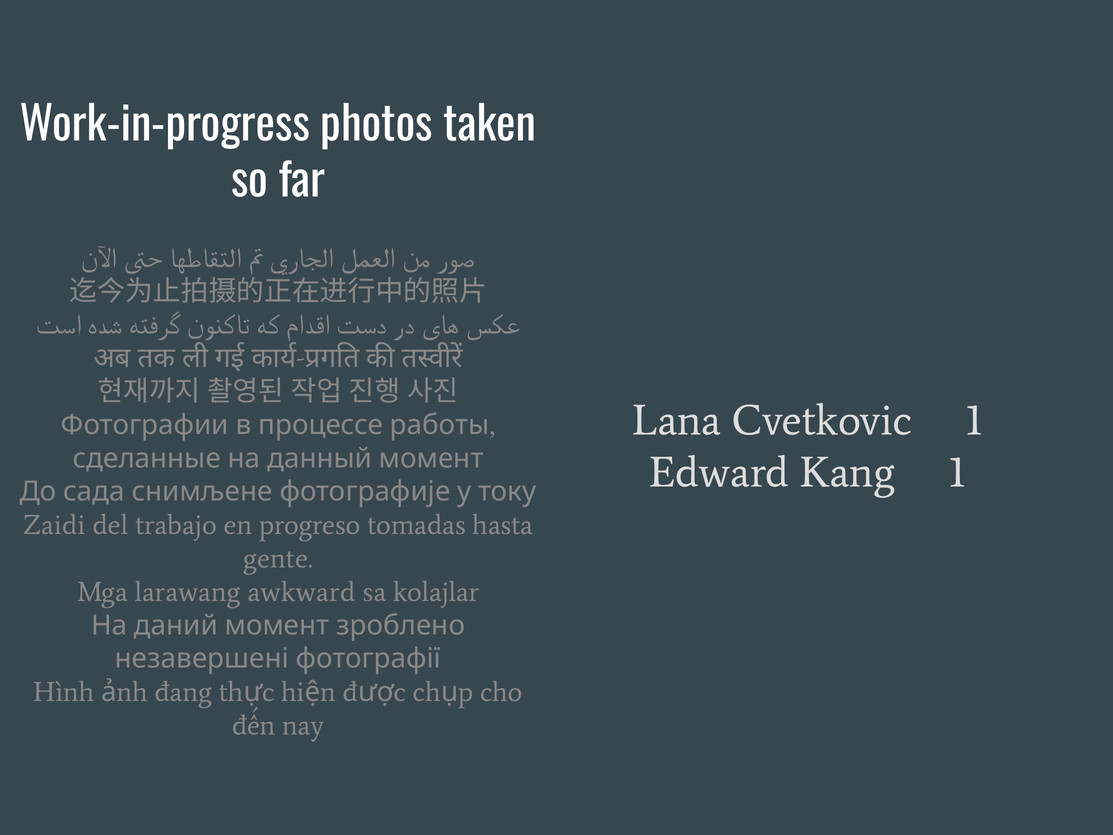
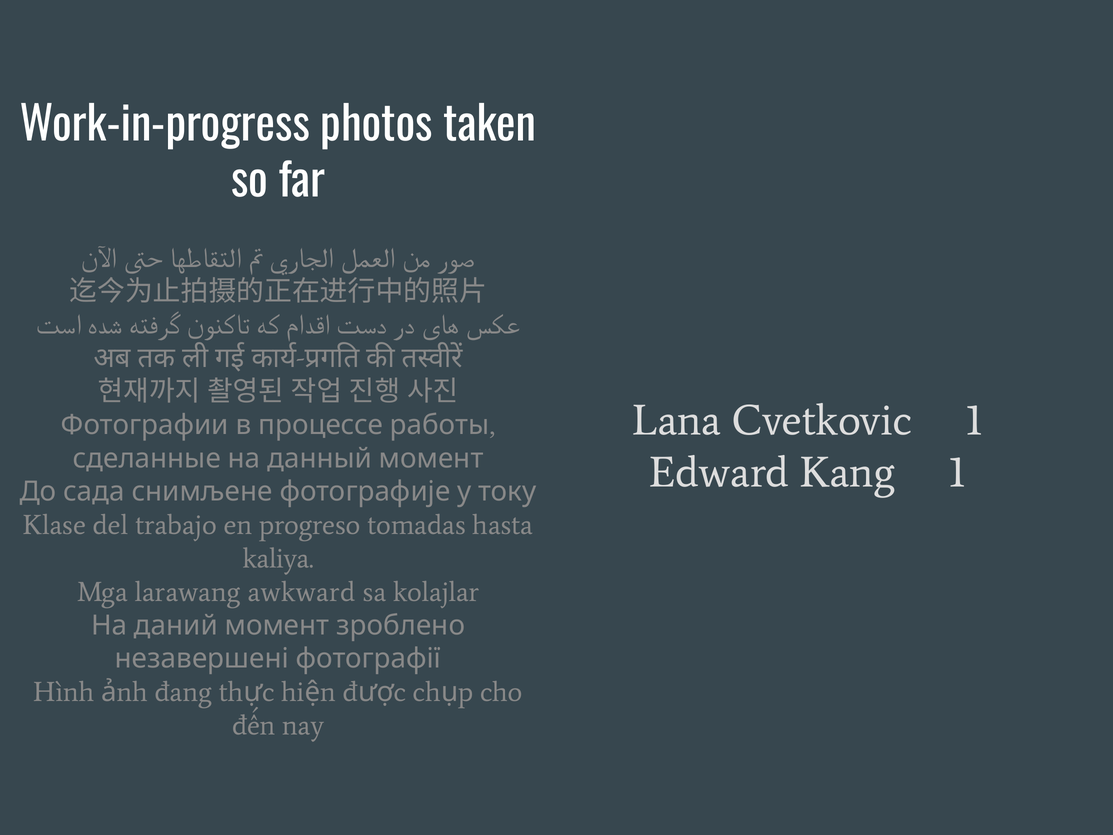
Zaidi: Zaidi -> Klase (54, 525)
gente: gente -> kaliya (278, 558)
